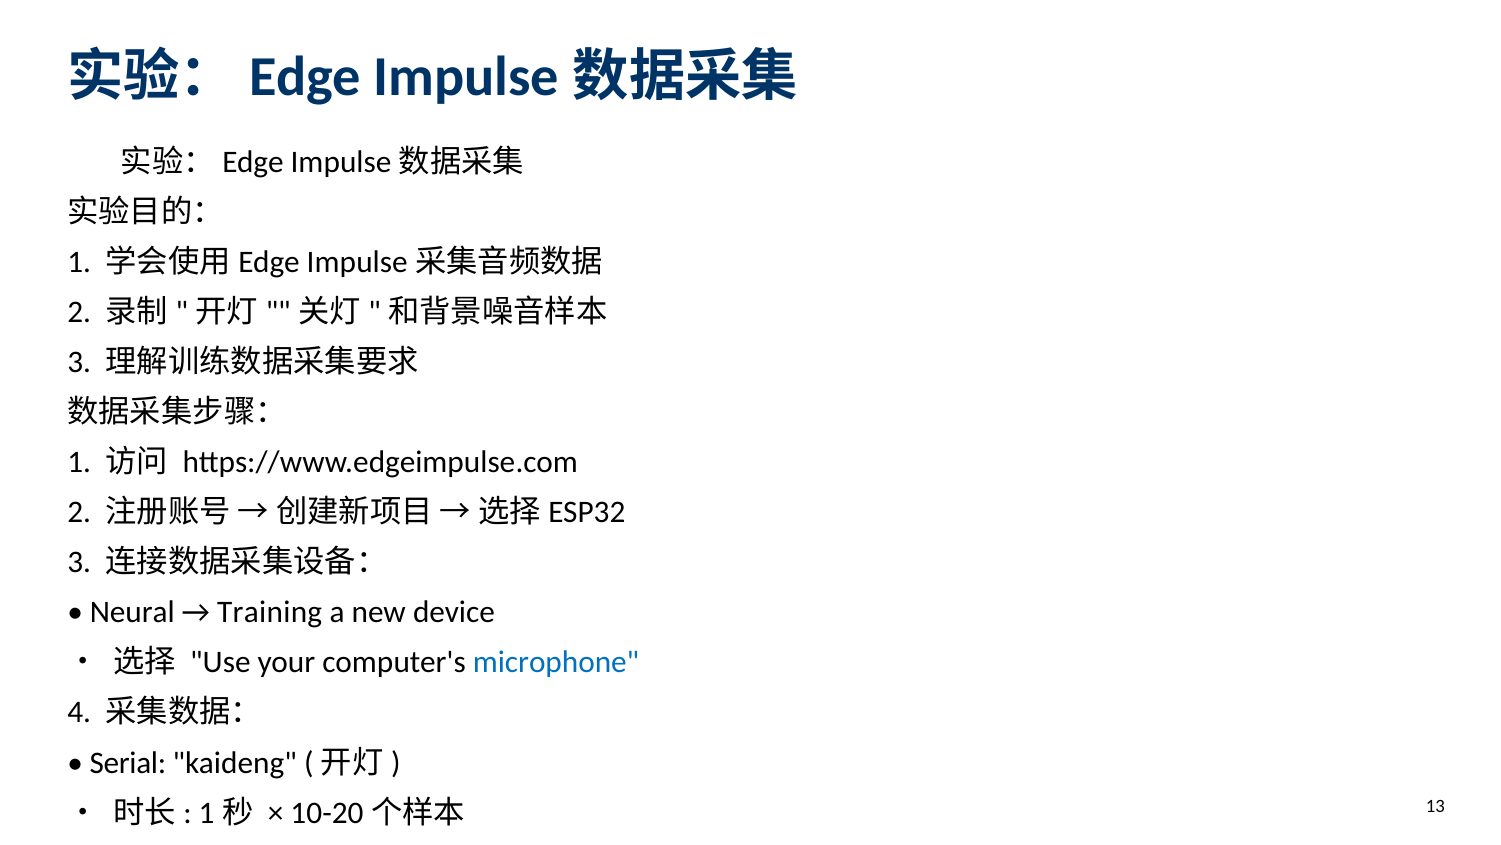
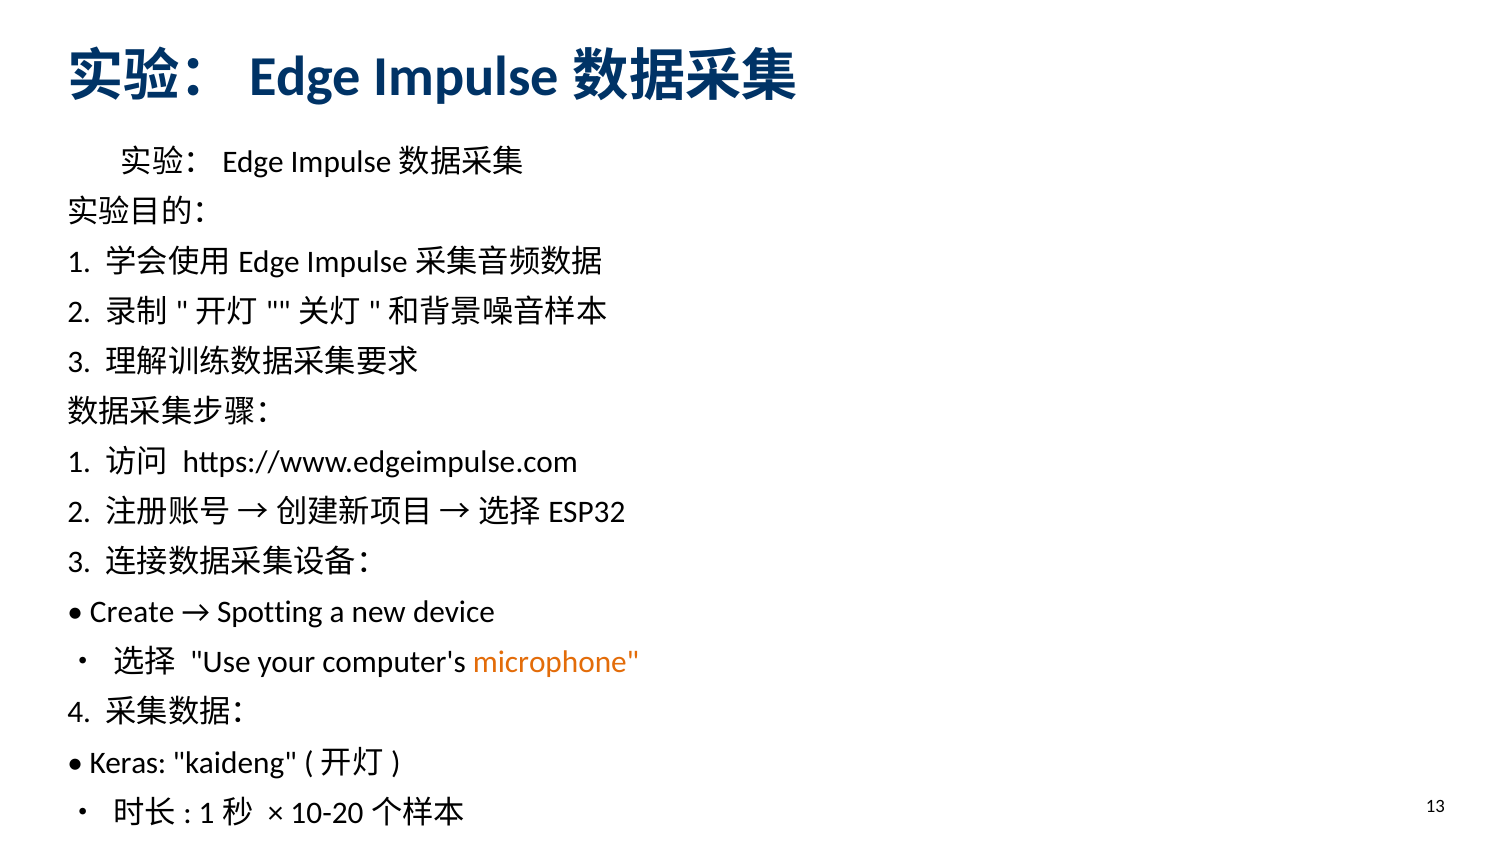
Neural: Neural -> Create (132, 612)
Training: Training -> Spotting (270, 612)
microphone colour: blue -> orange (556, 662)
Serial: Serial -> Keras (128, 762)
